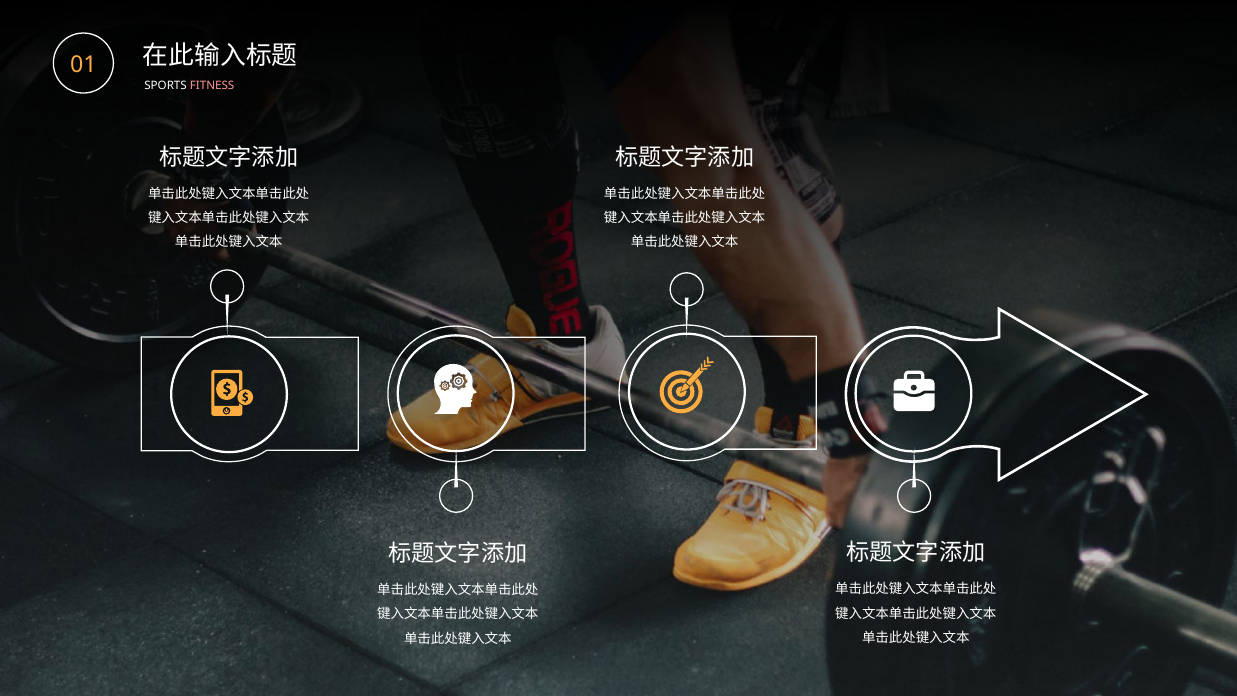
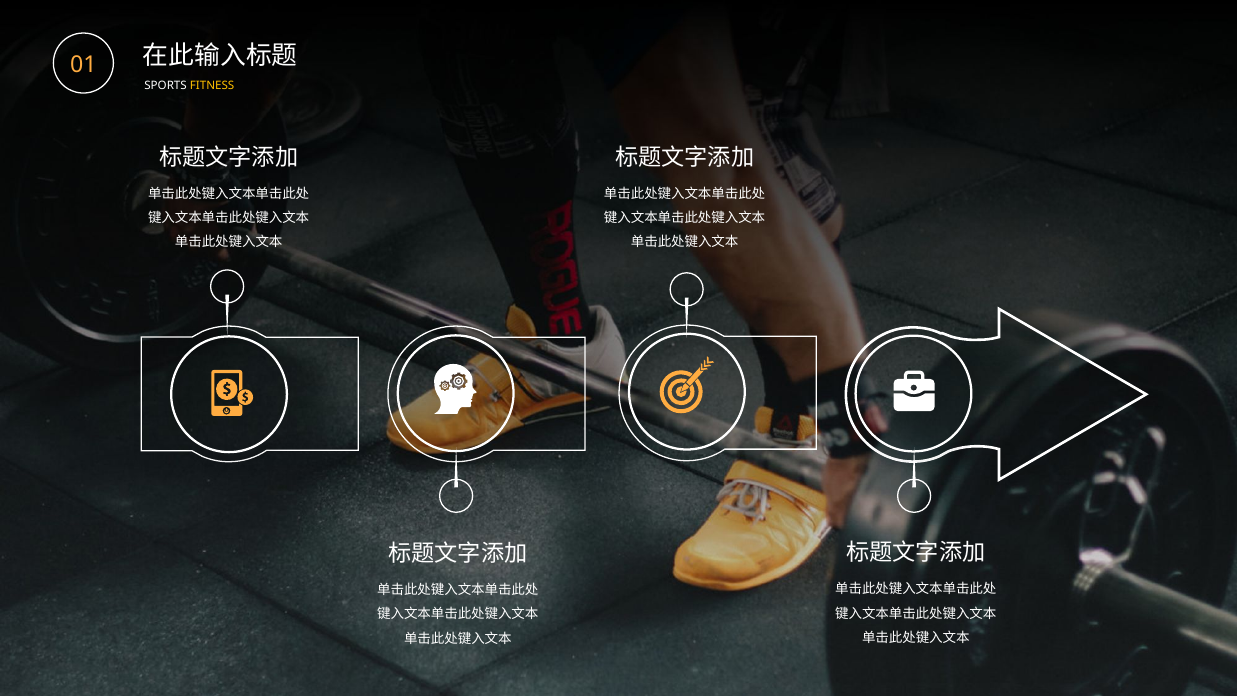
FITNESS colour: pink -> yellow (212, 86)
